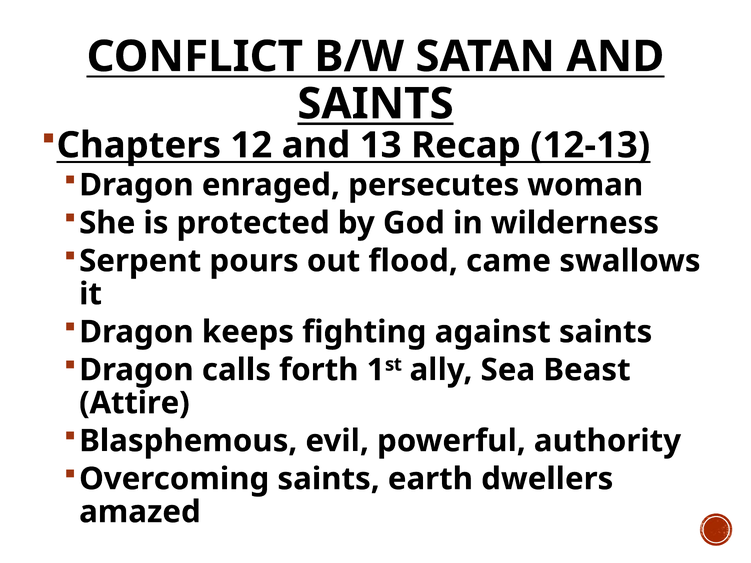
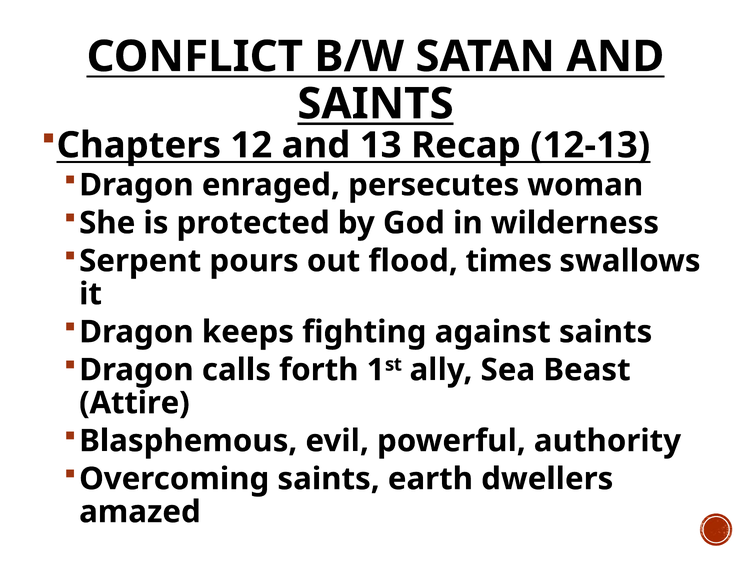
came: came -> times (509, 261)
